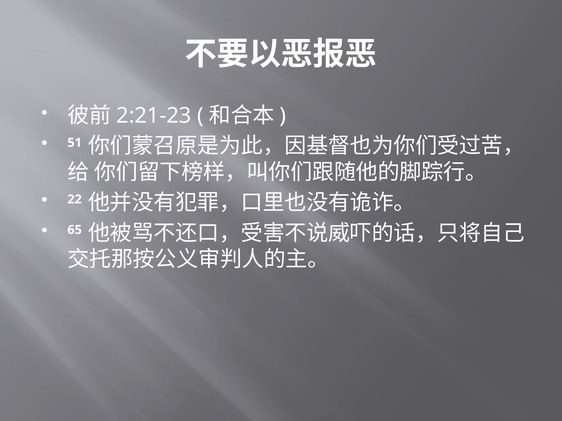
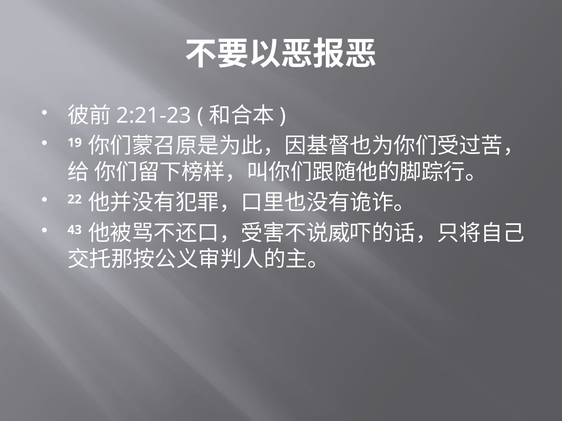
51: 51 -> 19 (75, 143)
65: 65 -> 43 (75, 230)
